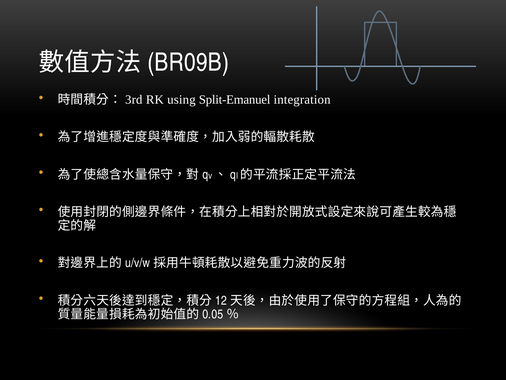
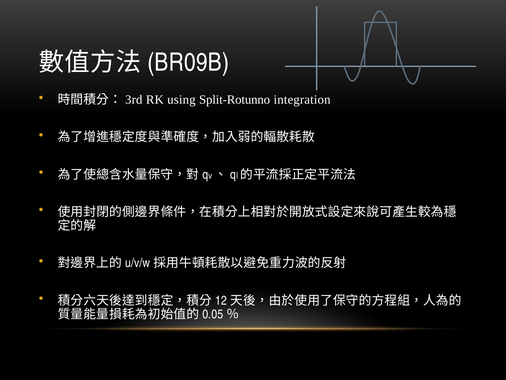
Split-Emanuel: Split-Emanuel -> Split-Rotunno (235, 100)
